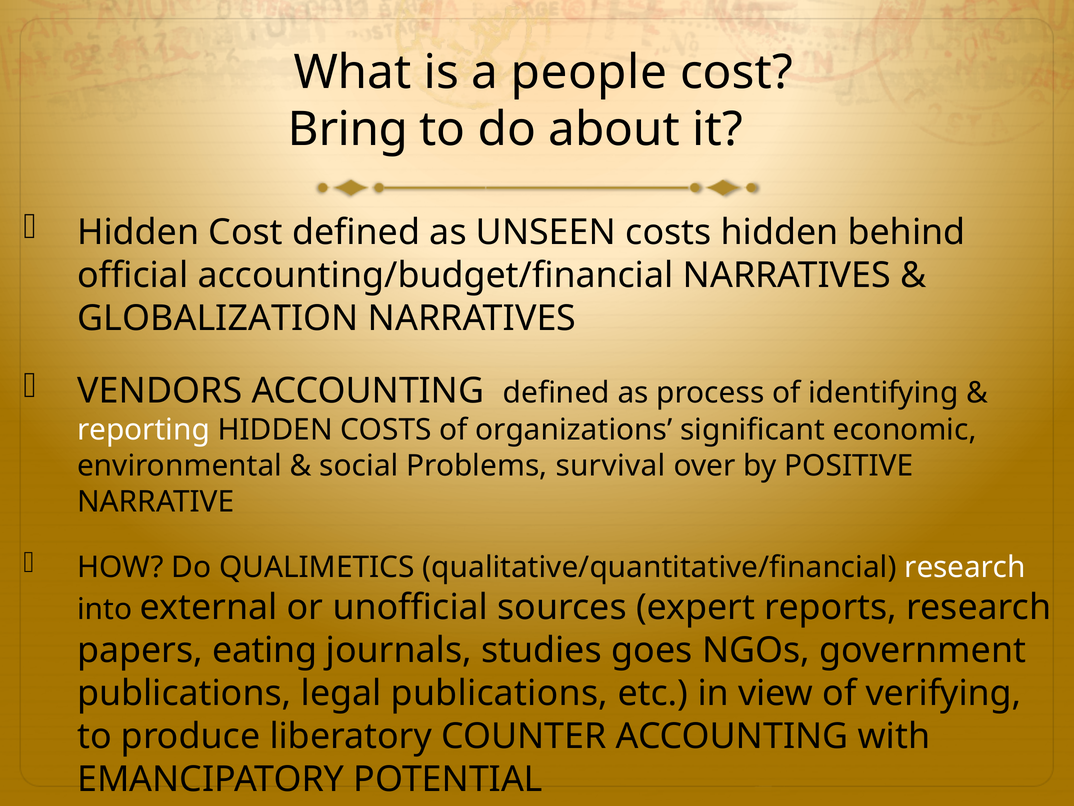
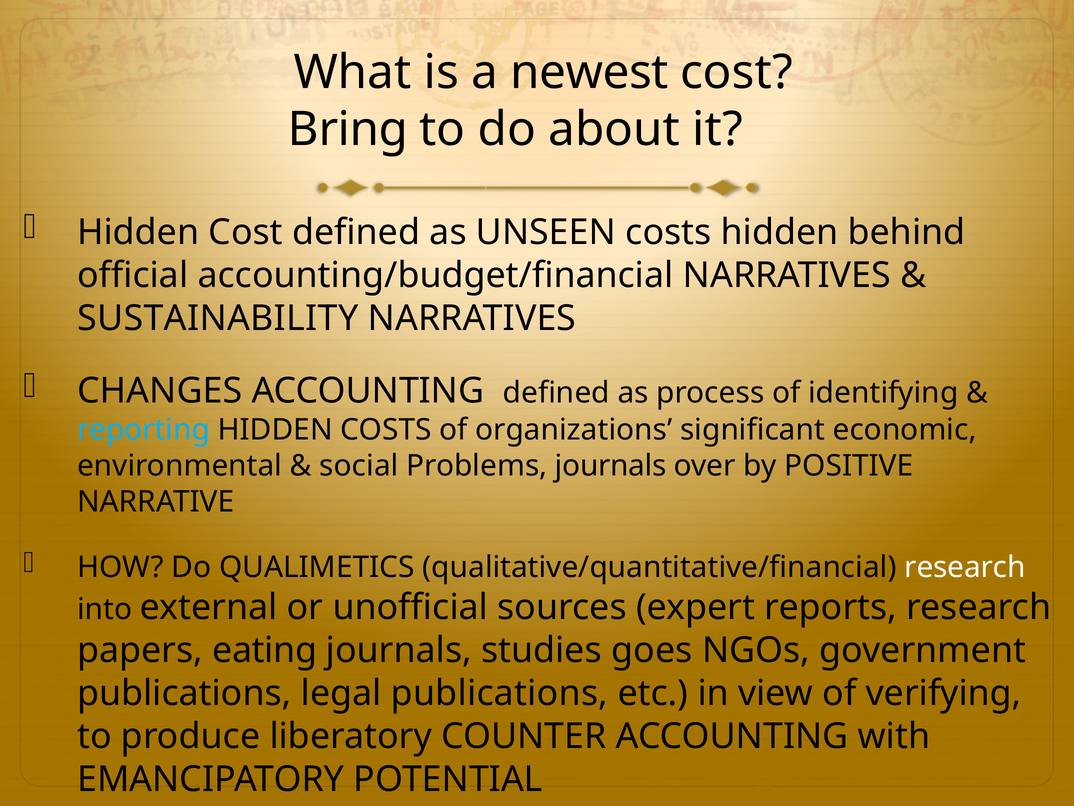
people: people -> newest (589, 72)
GLOBALIZATION: GLOBALIZATION -> SUSTAINABILITY (218, 318)
VENDORS: VENDORS -> CHANGES (160, 391)
reporting colour: white -> light blue (144, 430)
Problems survival: survival -> journals (611, 466)
